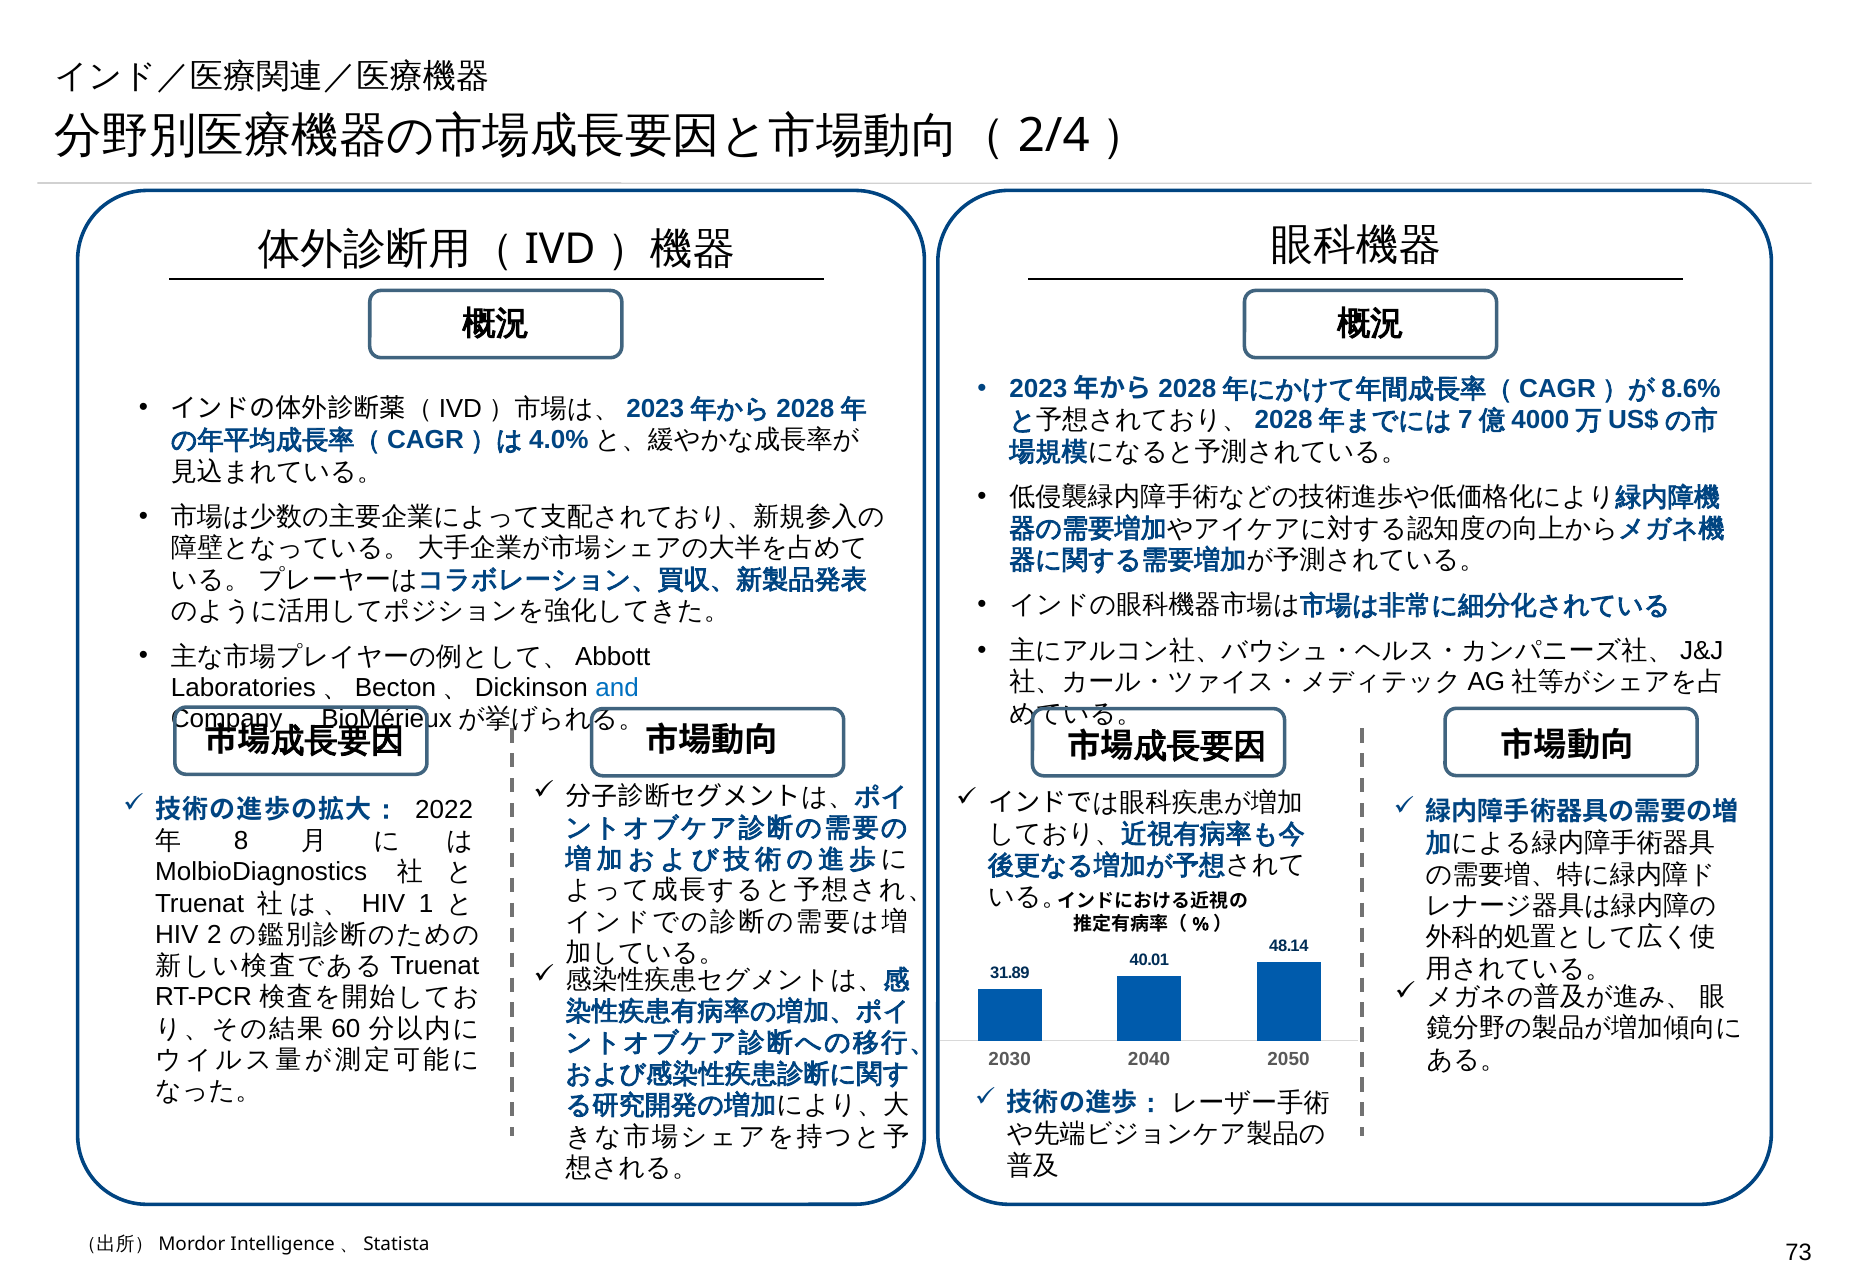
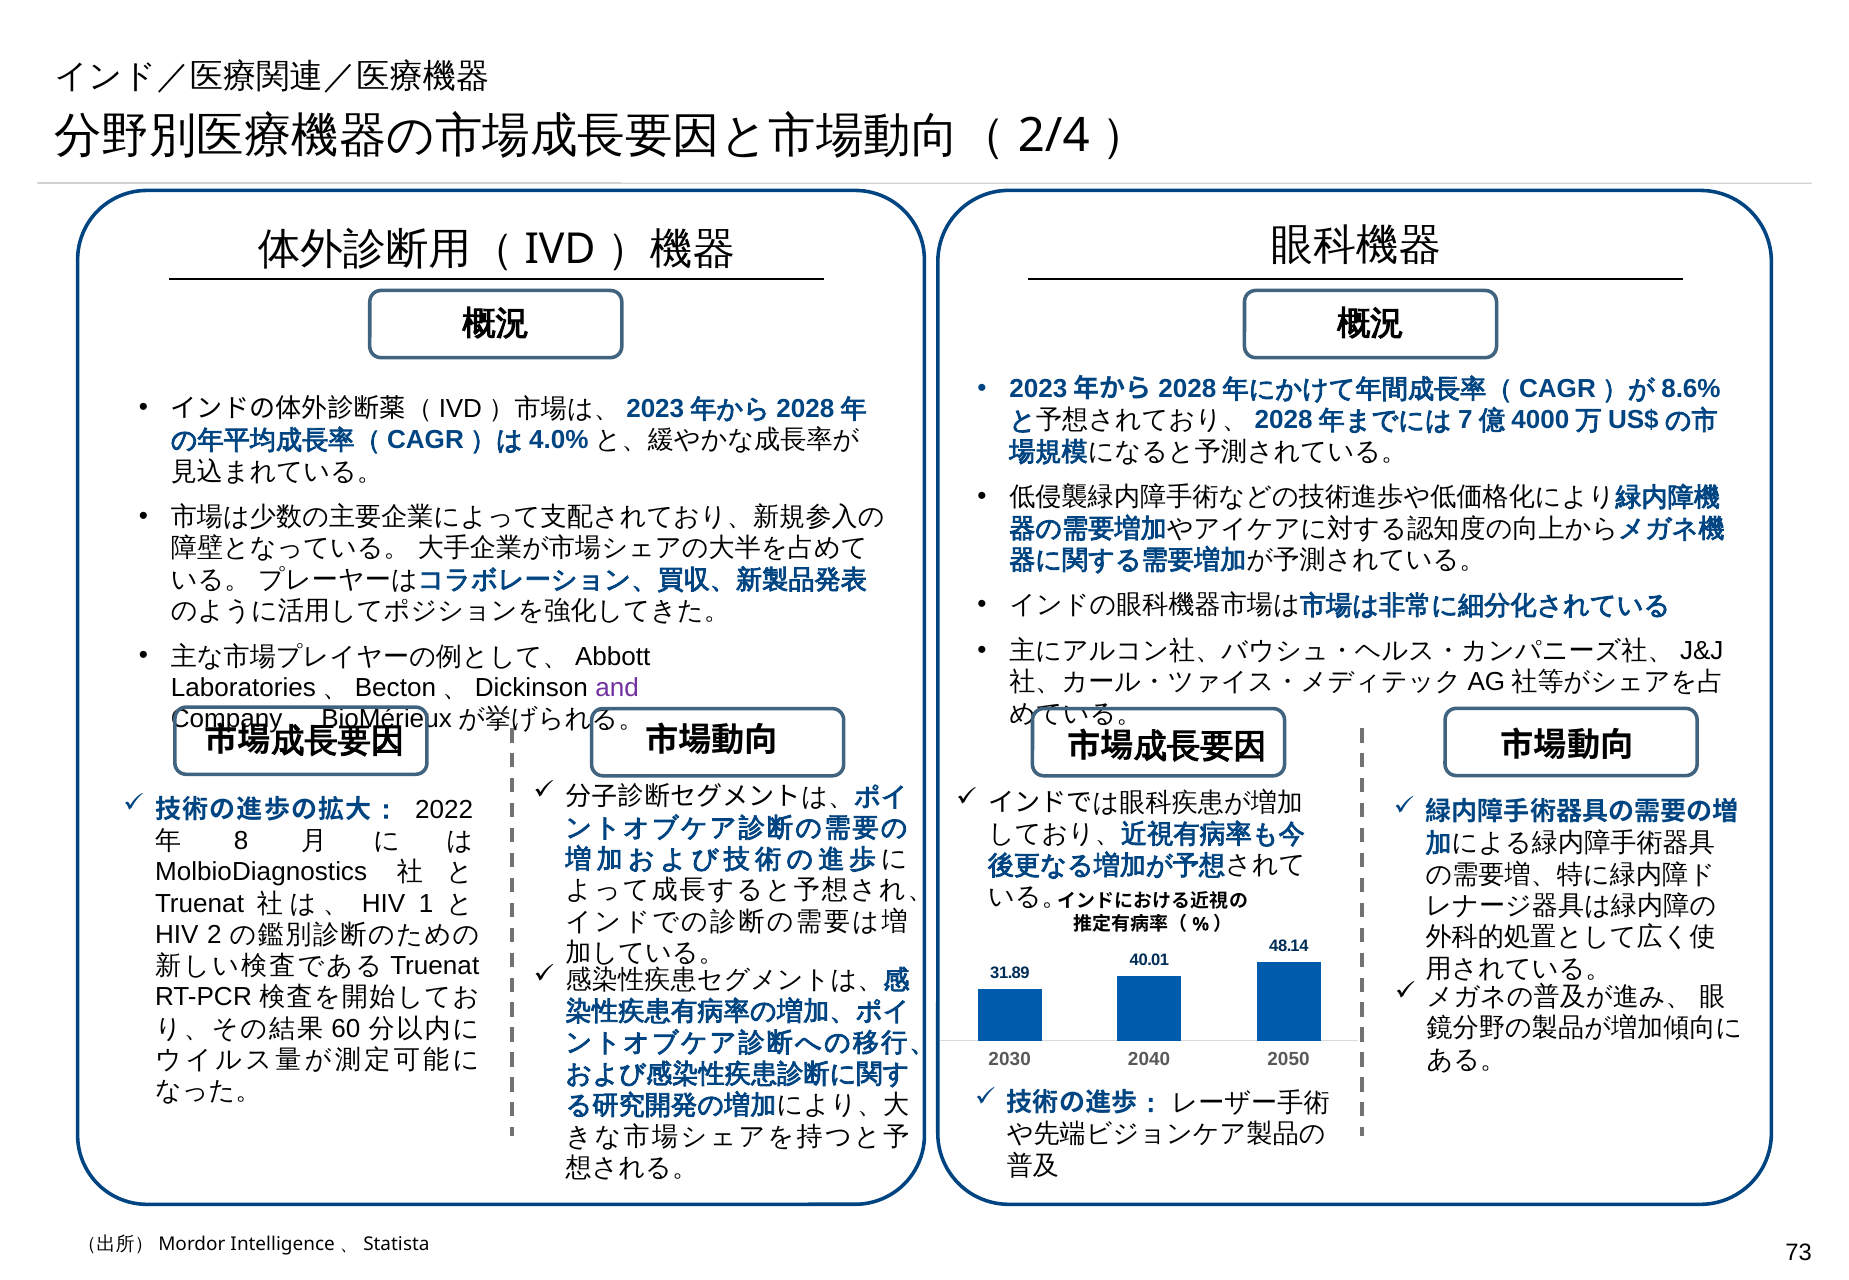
and colour: blue -> purple (617, 688)
